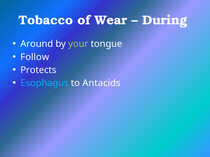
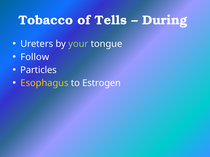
Wear: Wear -> Tells (111, 20)
Around: Around -> Ureters (37, 44)
Protects: Protects -> Particles (39, 70)
Esophagus colour: light blue -> yellow (44, 83)
Antacids: Antacids -> Estrogen (102, 83)
